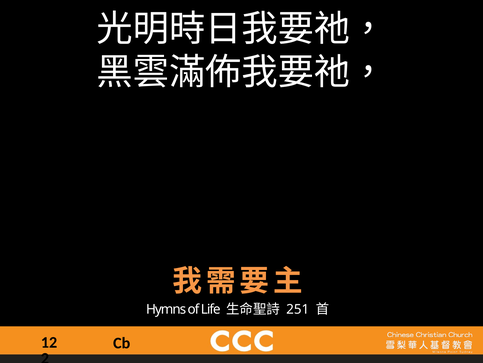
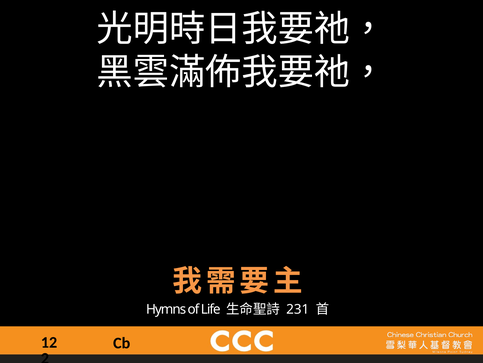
251: 251 -> 231 (298, 309)
